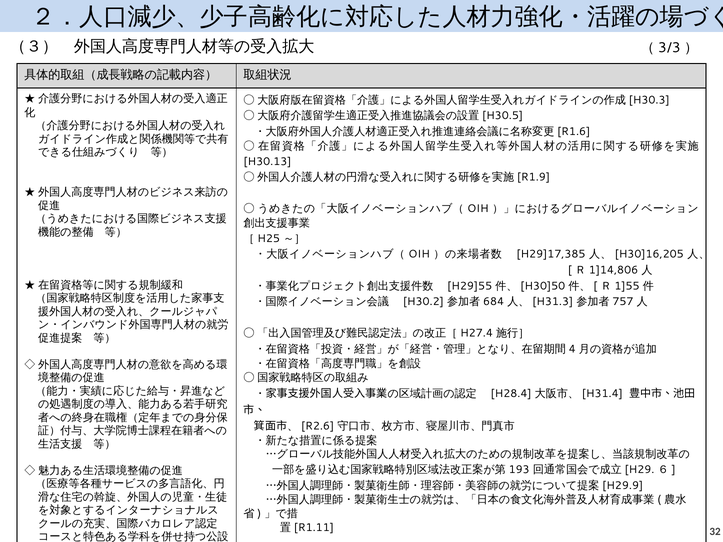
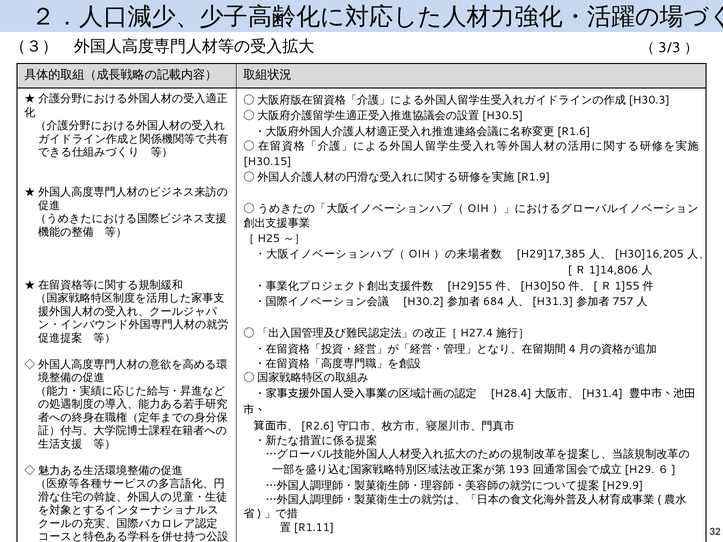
H30.13: H30.13 -> H30.15 (267, 161)
